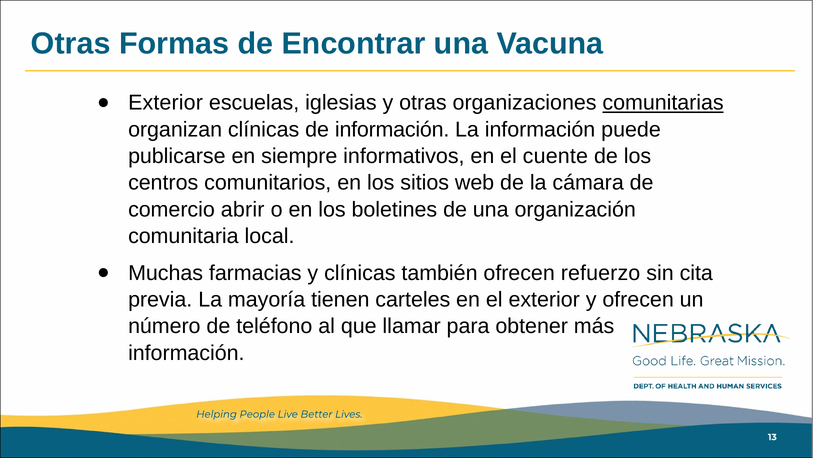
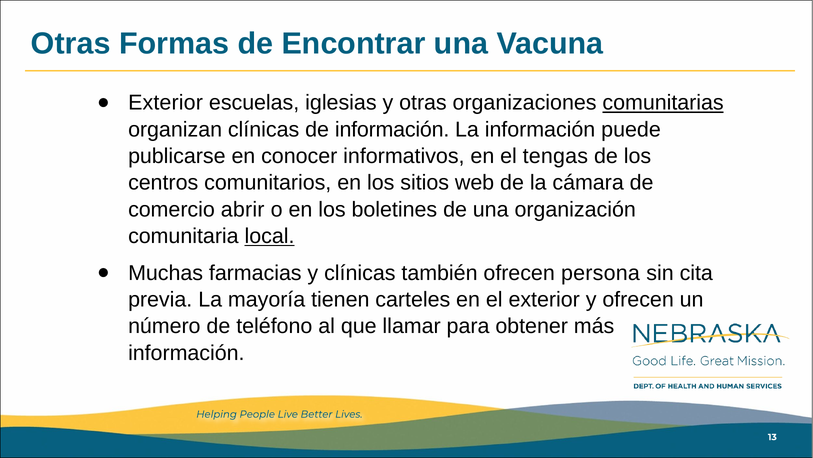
siempre: siempre -> conocer (299, 156)
cuente: cuente -> tengas (555, 156)
local underline: none -> present (270, 236)
refuerzo: refuerzo -> persona (600, 273)
